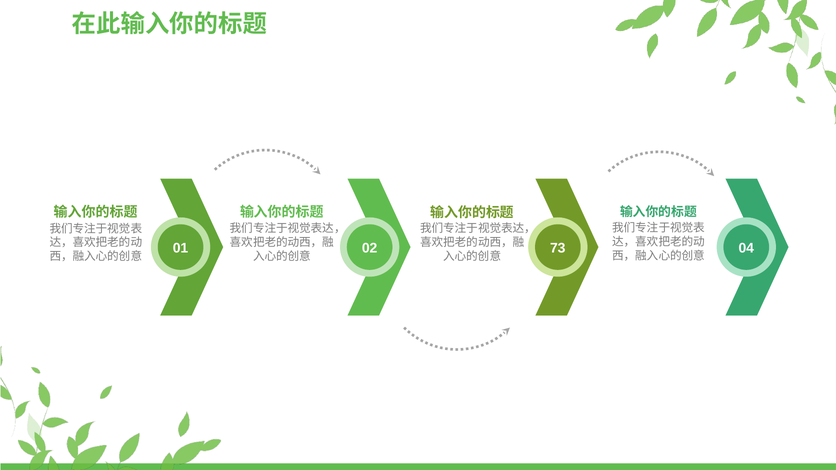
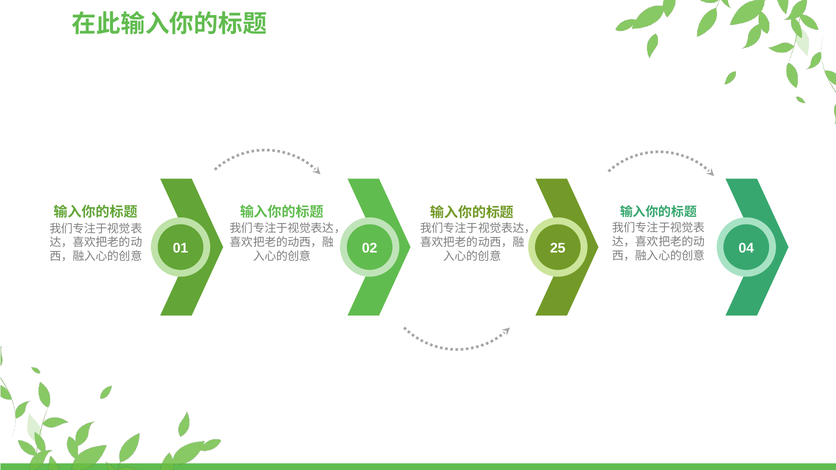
73: 73 -> 25 (558, 248)
